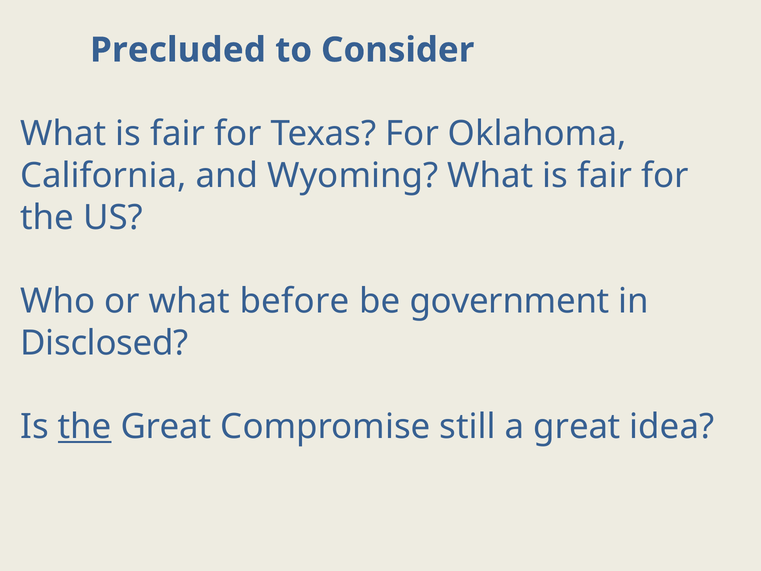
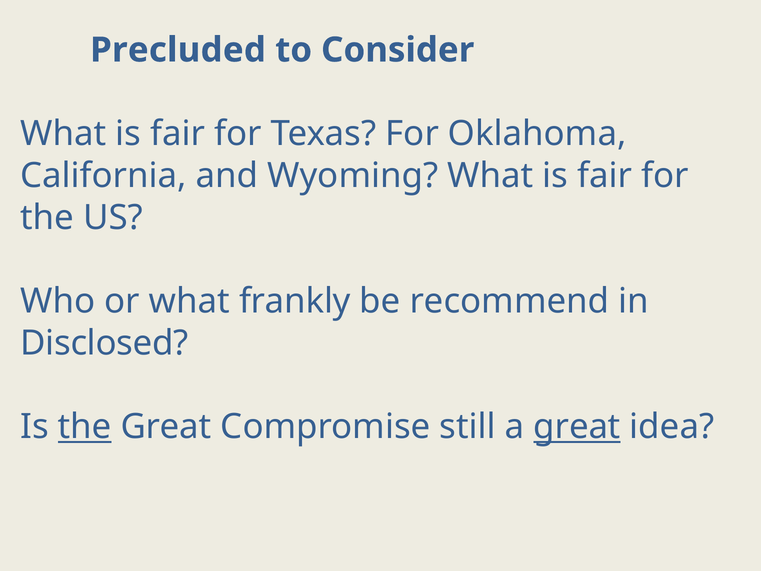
before: before -> frankly (295, 301)
government: government -> recommend (509, 301)
great underline: none -> present (577, 427)
